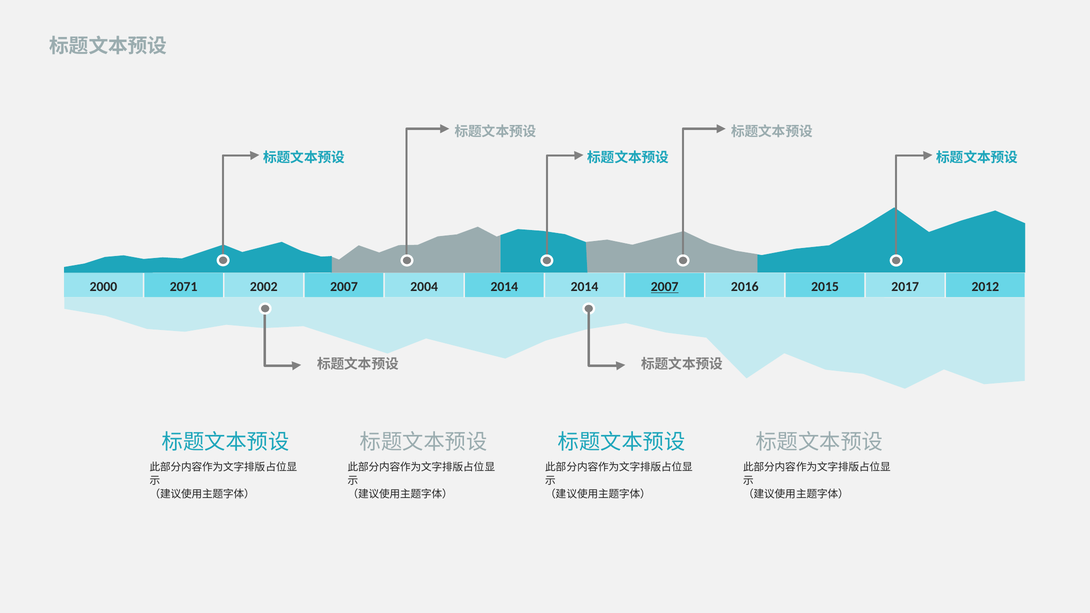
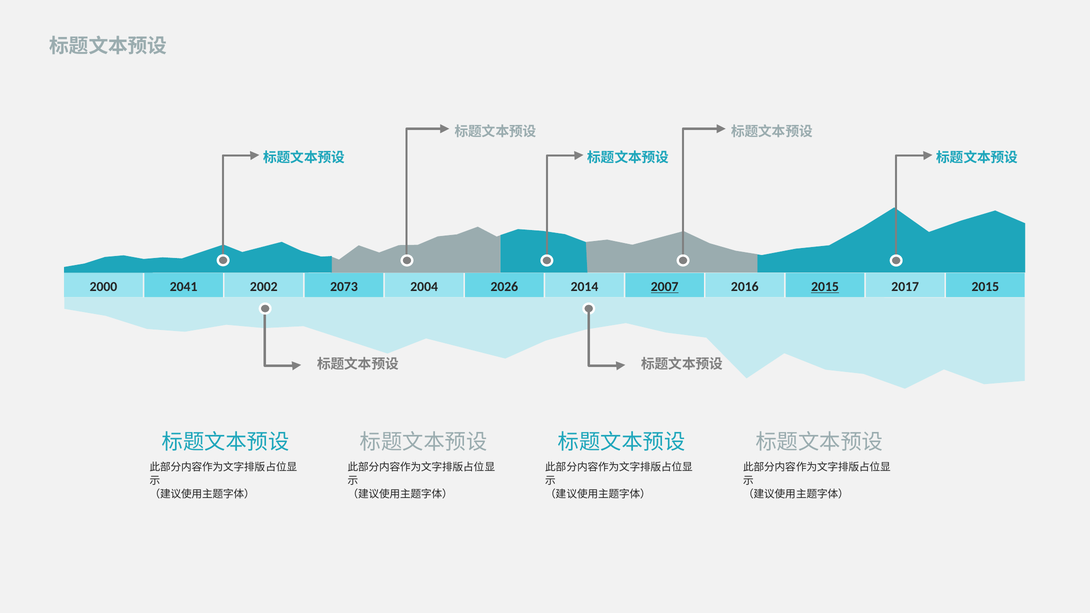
2071: 2071 -> 2041 (184, 287)
2002 2007: 2007 -> 2073 (344, 287)
2004 2014: 2014 -> 2026 (504, 287)
2015 underline: none -> present (825, 287)
2017 2012: 2012 -> 2015 (985, 287)
